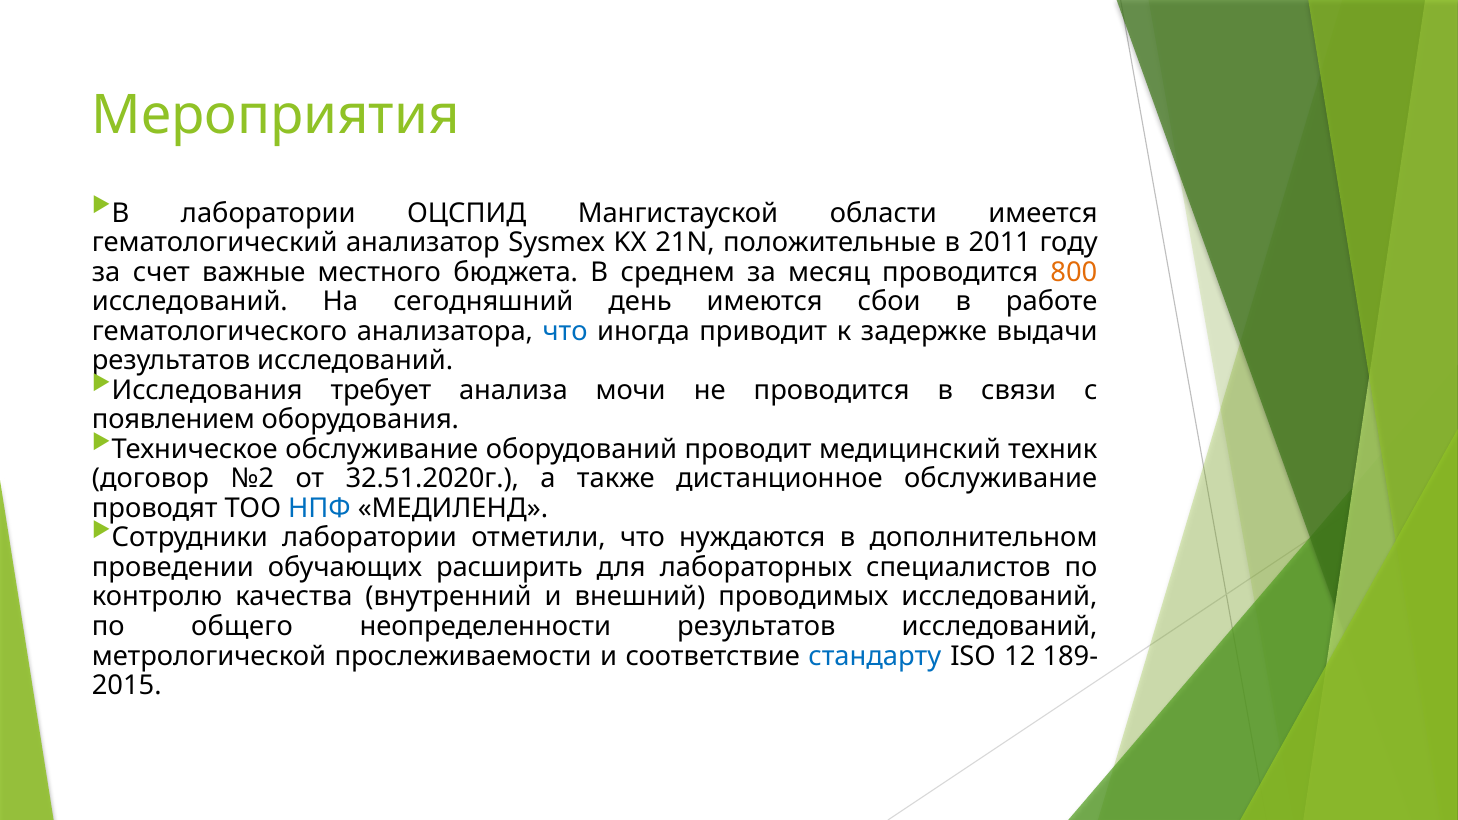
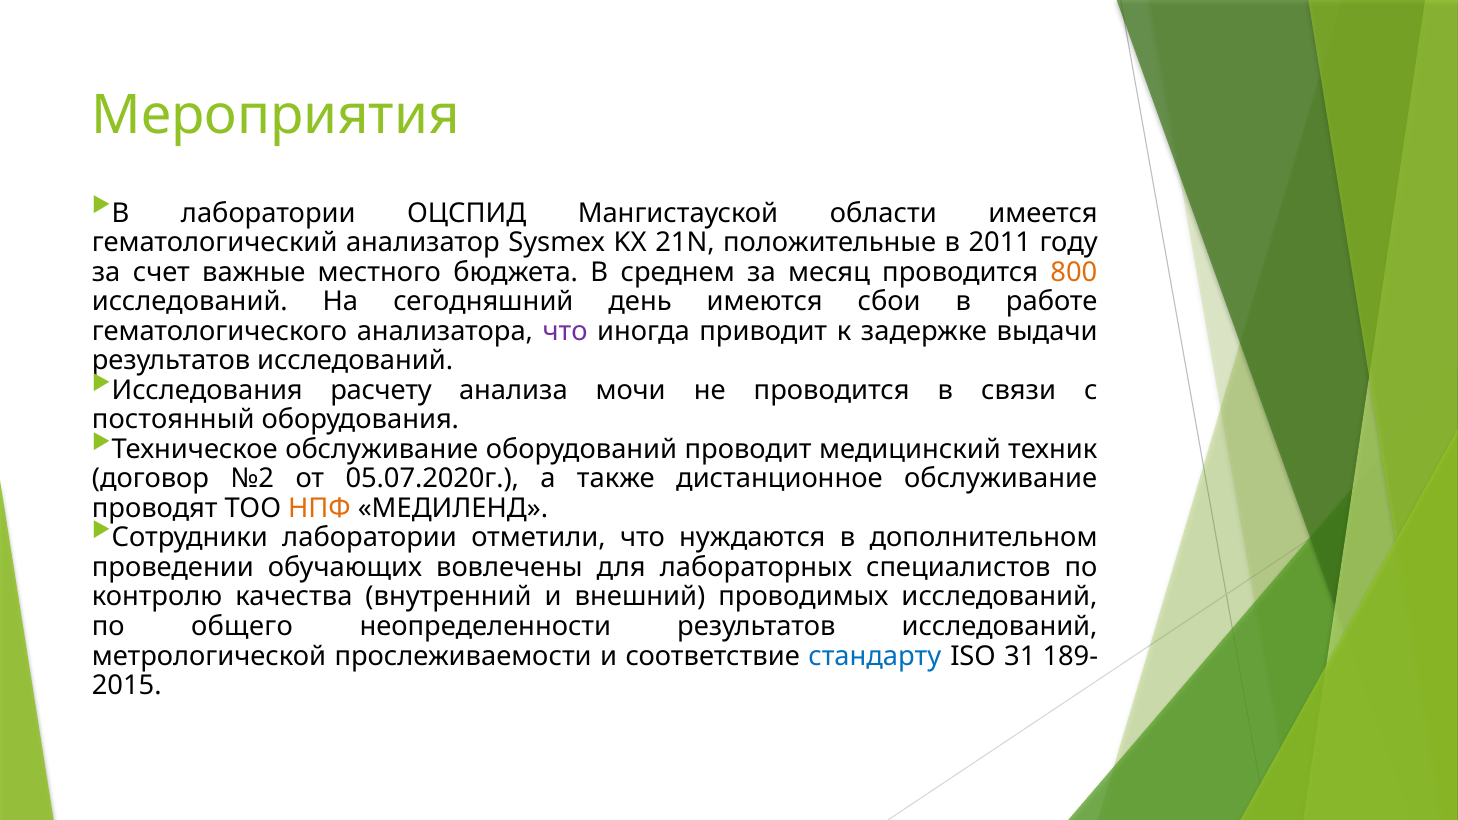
что colour: blue -> purple (565, 331)
требует: требует -> расчету (381, 390)
появлением: появлением -> постоянный (173, 420)
32.51.2020г: 32.51.2020г -> 05.07.2020г (432, 479)
НПФ colour: blue -> orange (319, 508)
расширить: расширить -> вовлечены (509, 568)
12: 12 -> 31 (1020, 656)
